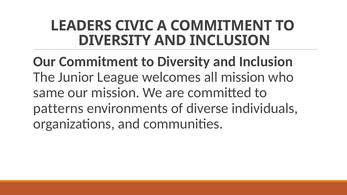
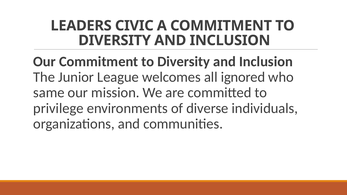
all mission: mission -> ignored (243, 77)
patterns: patterns -> privilege (58, 108)
